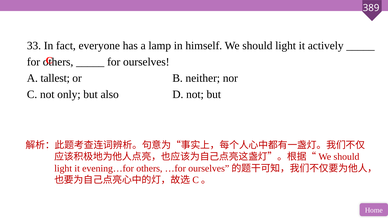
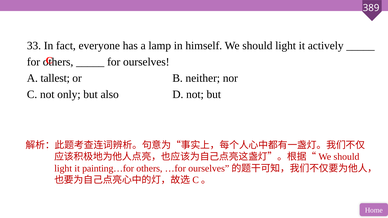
evening…for: evening…for -> painting…for (108, 168)
